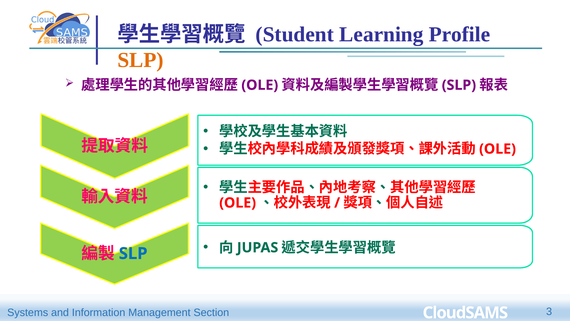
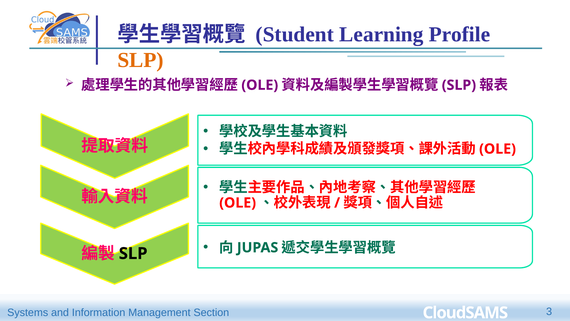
SLP colour: blue -> black (133, 253)
